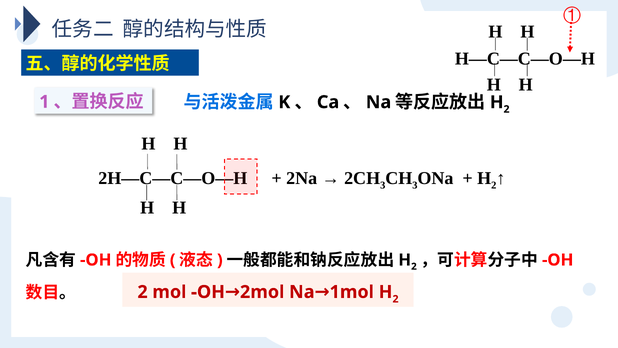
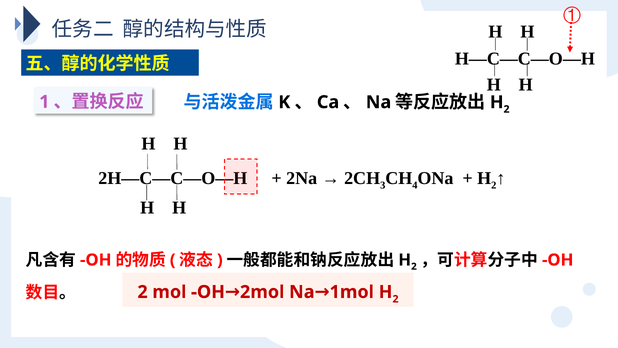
3: 3 -> 4 (415, 185)
